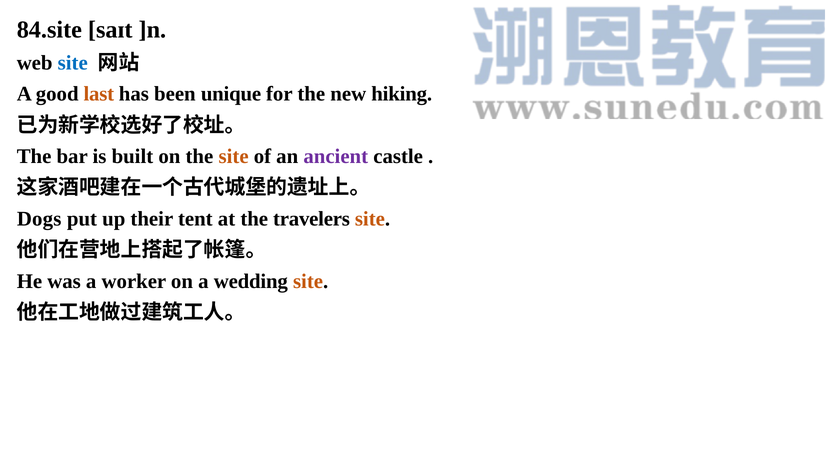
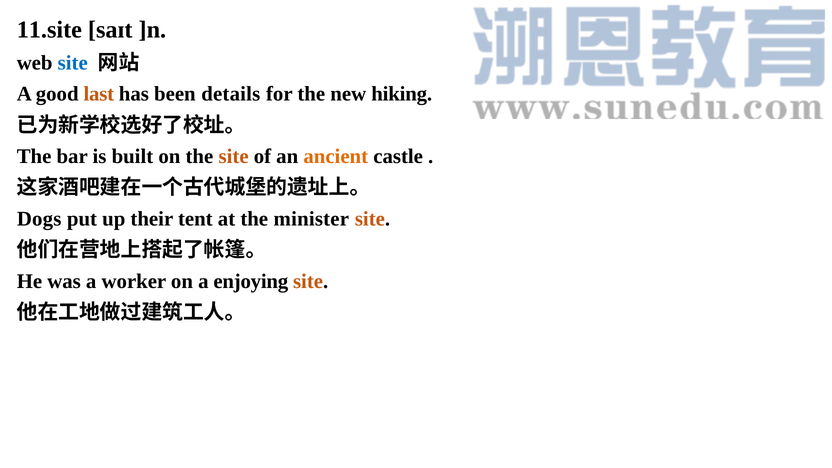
84.site: 84.site -> 11.site (49, 30)
unique: unique -> details (231, 94)
ancient colour: purple -> orange (336, 156)
travelers: travelers -> minister (311, 219)
wedding: wedding -> enjoying (251, 281)
